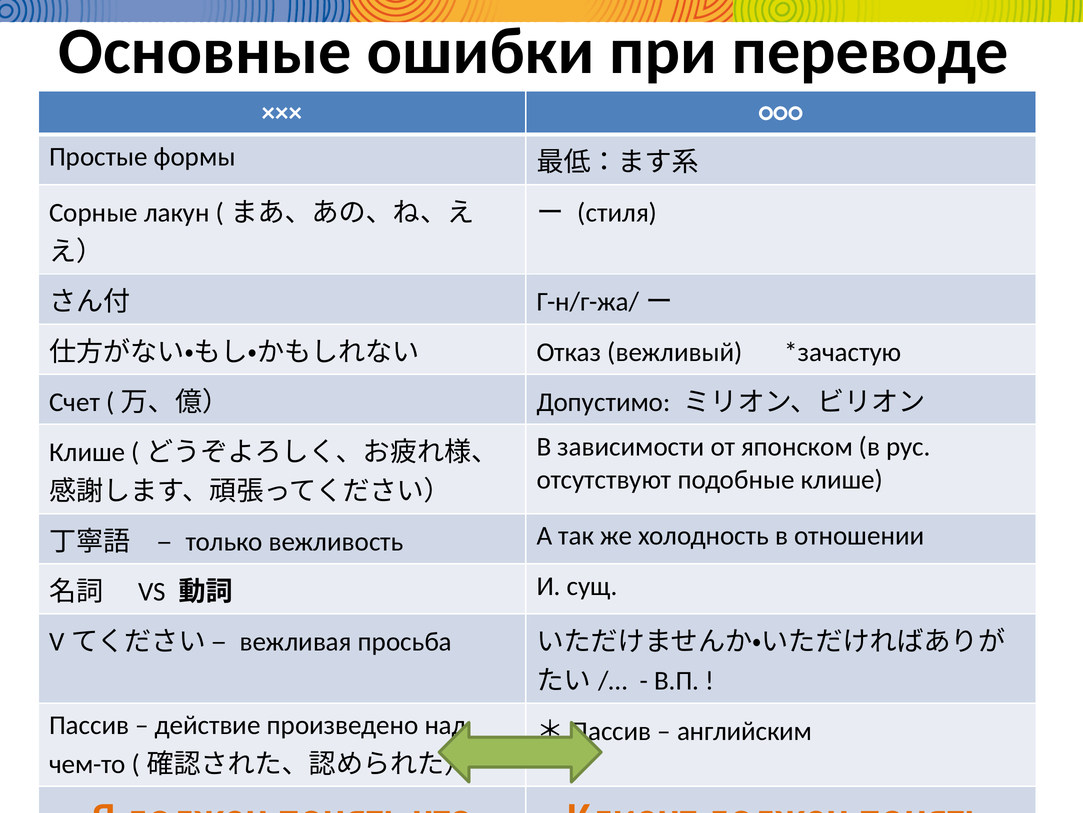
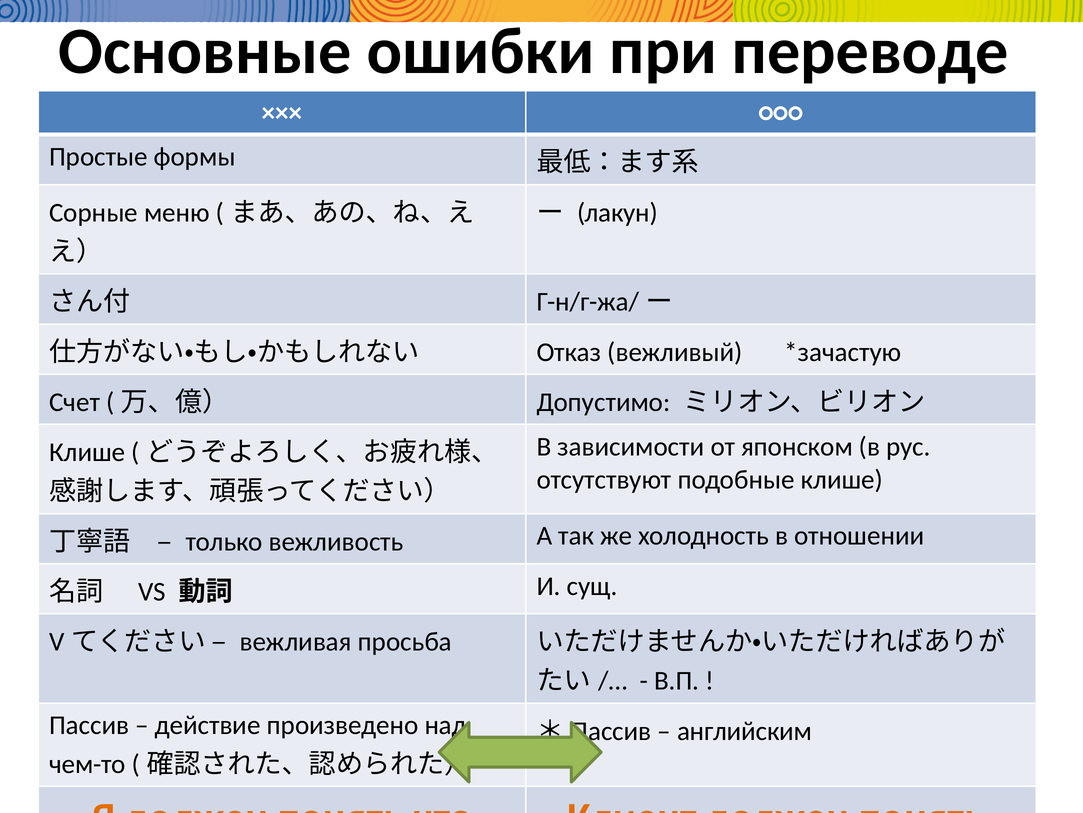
лакун: лакун -> меню (177, 212)
стиля: стиля -> лакун (617, 212)
